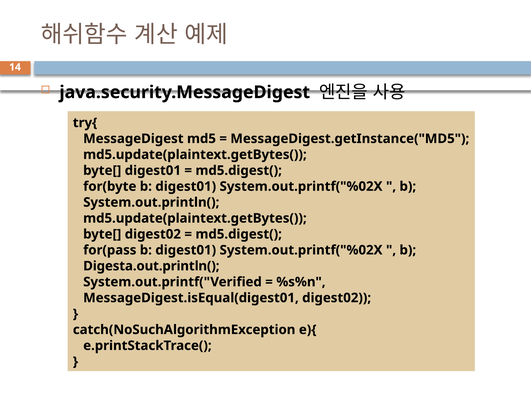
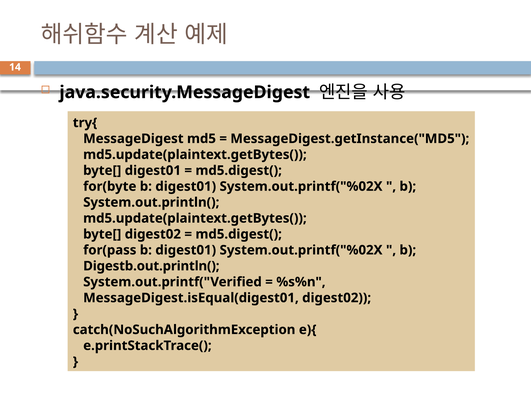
Digesta.out.println(: Digesta.out.println( -> Digestb.out.println( (151, 266)
